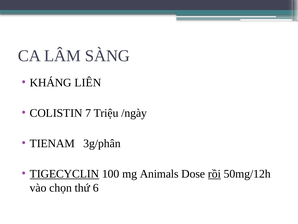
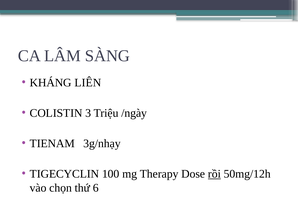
7: 7 -> 3 (88, 113)
3g/phân: 3g/phân -> 3g/nhạy (102, 143)
TIGECYCLIN underline: present -> none (64, 173)
Animals: Animals -> Therapy (159, 173)
